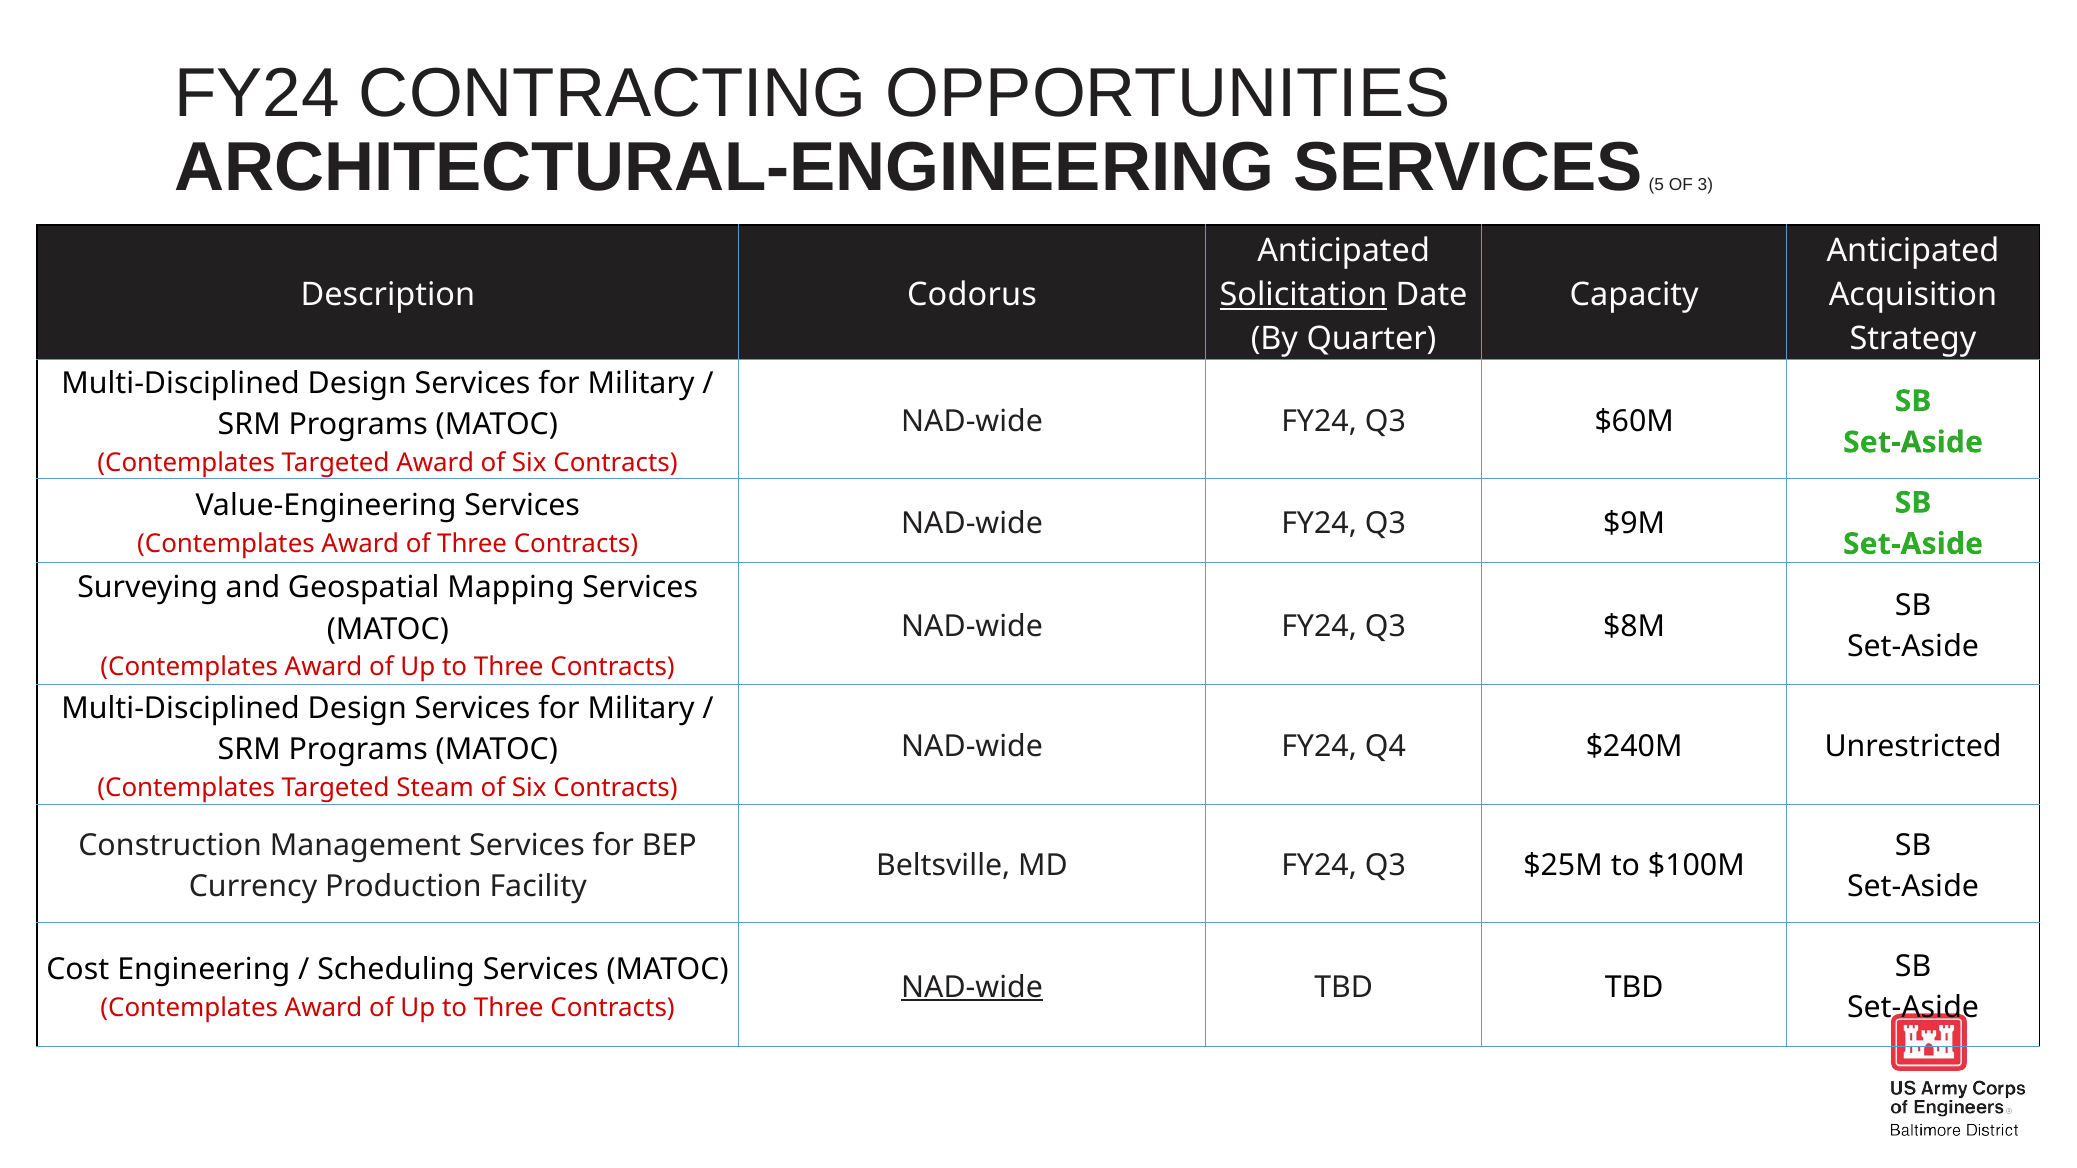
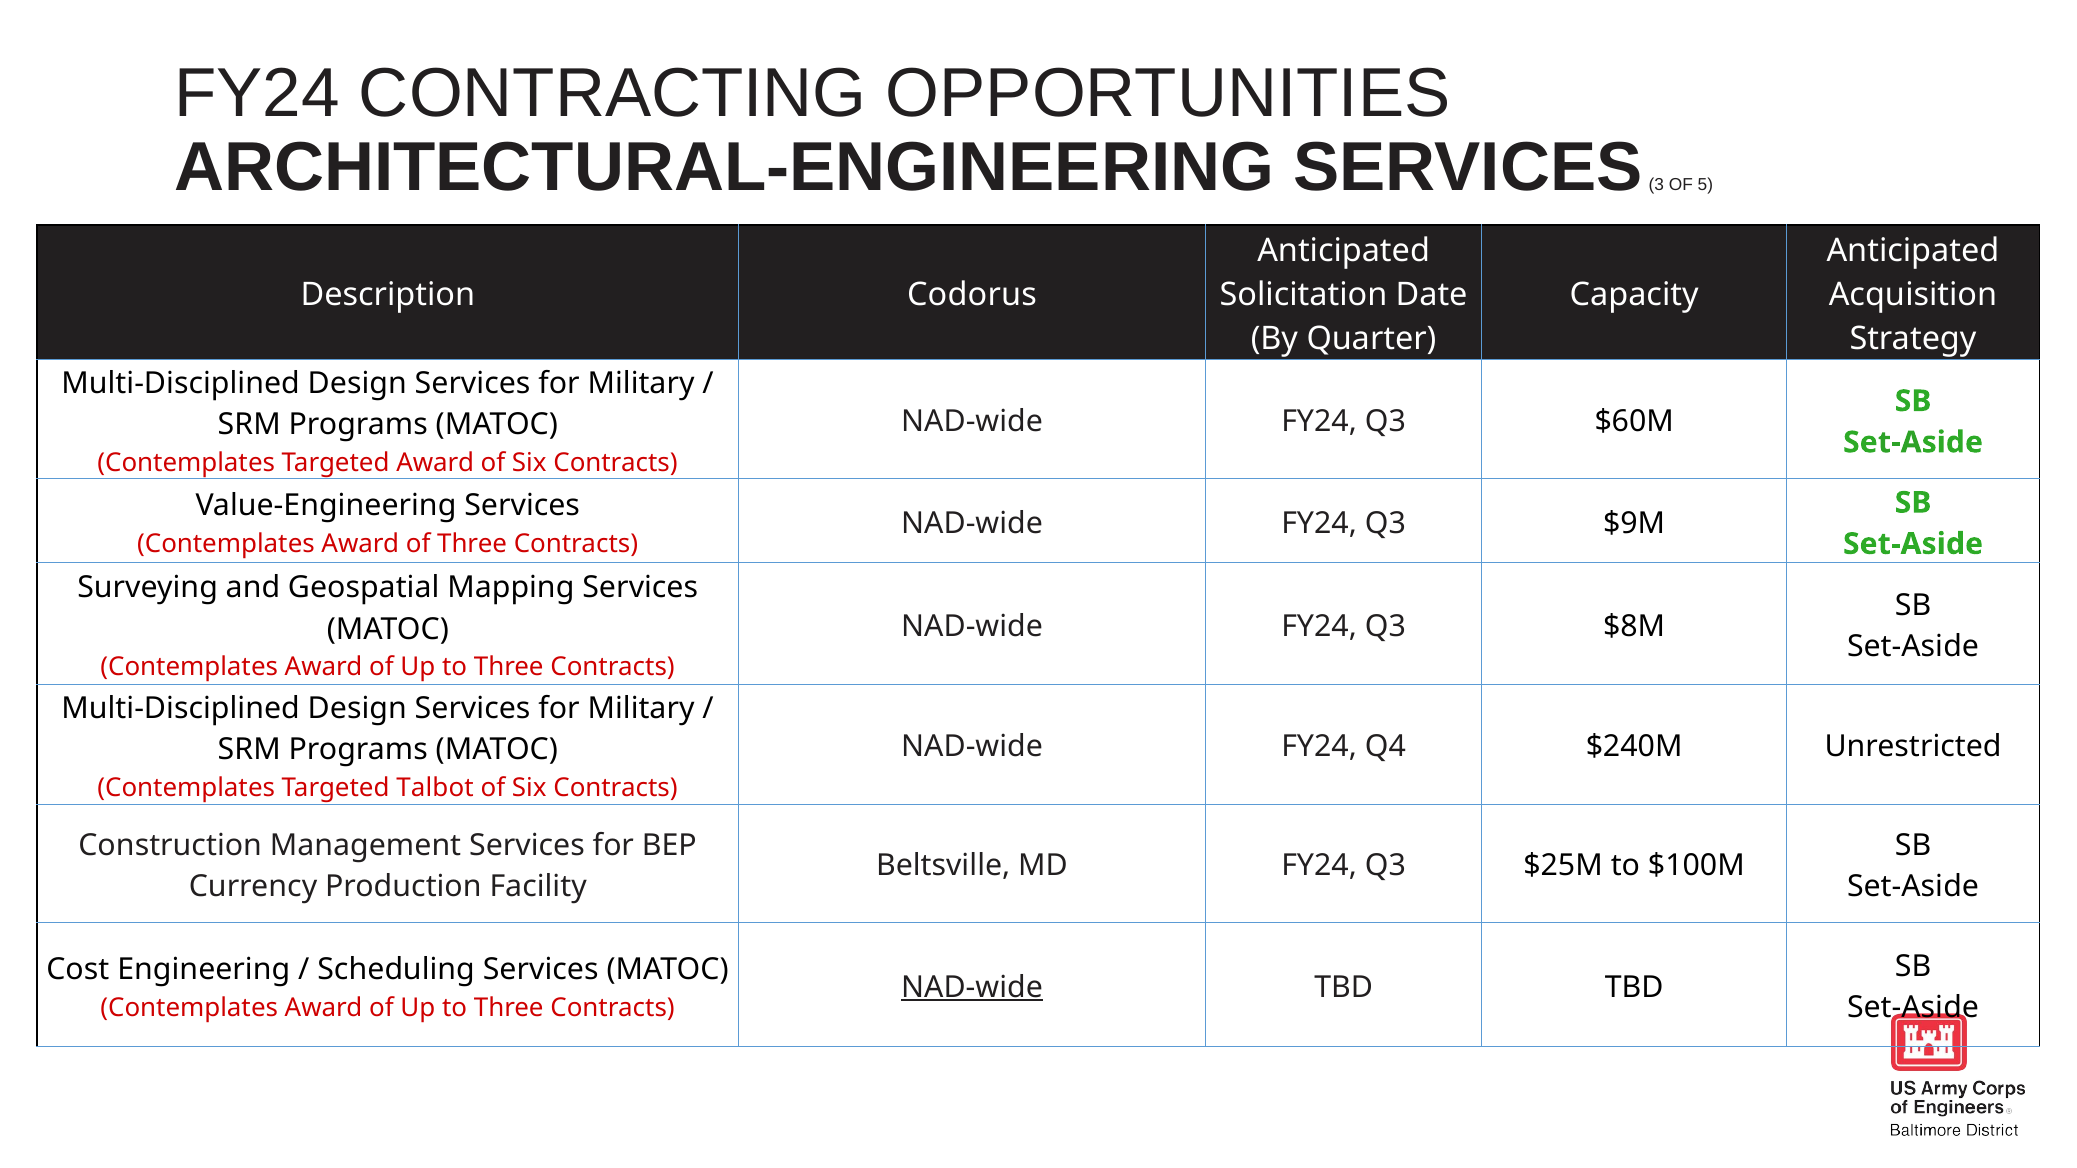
5: 5 -> 3 (1656, 185)
3: 3 -> 5 (1705, 185)
Solicitation underline: present -> none (1303, 295)
Steam: Steam -> Talbot (435, 788)
